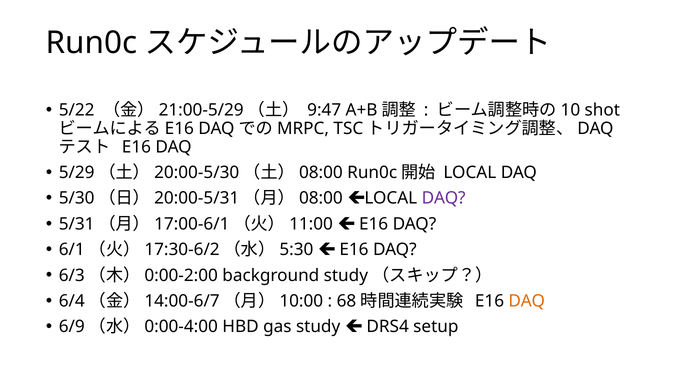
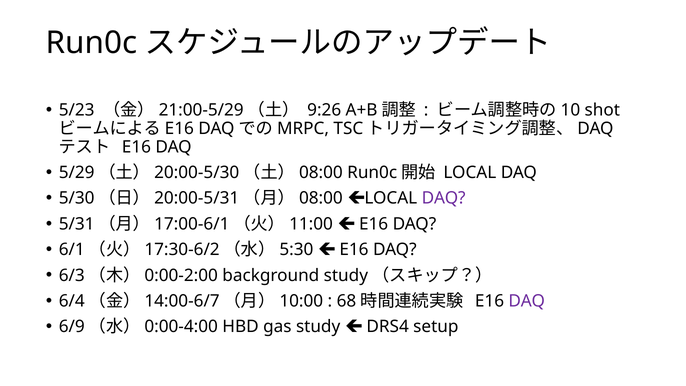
5/22: 5/22 -> 5/23 (77, 110)
9:47: 9:47 -> 9:26 (324, 110)
DAQ colour: orange -> purple (527, 301)
